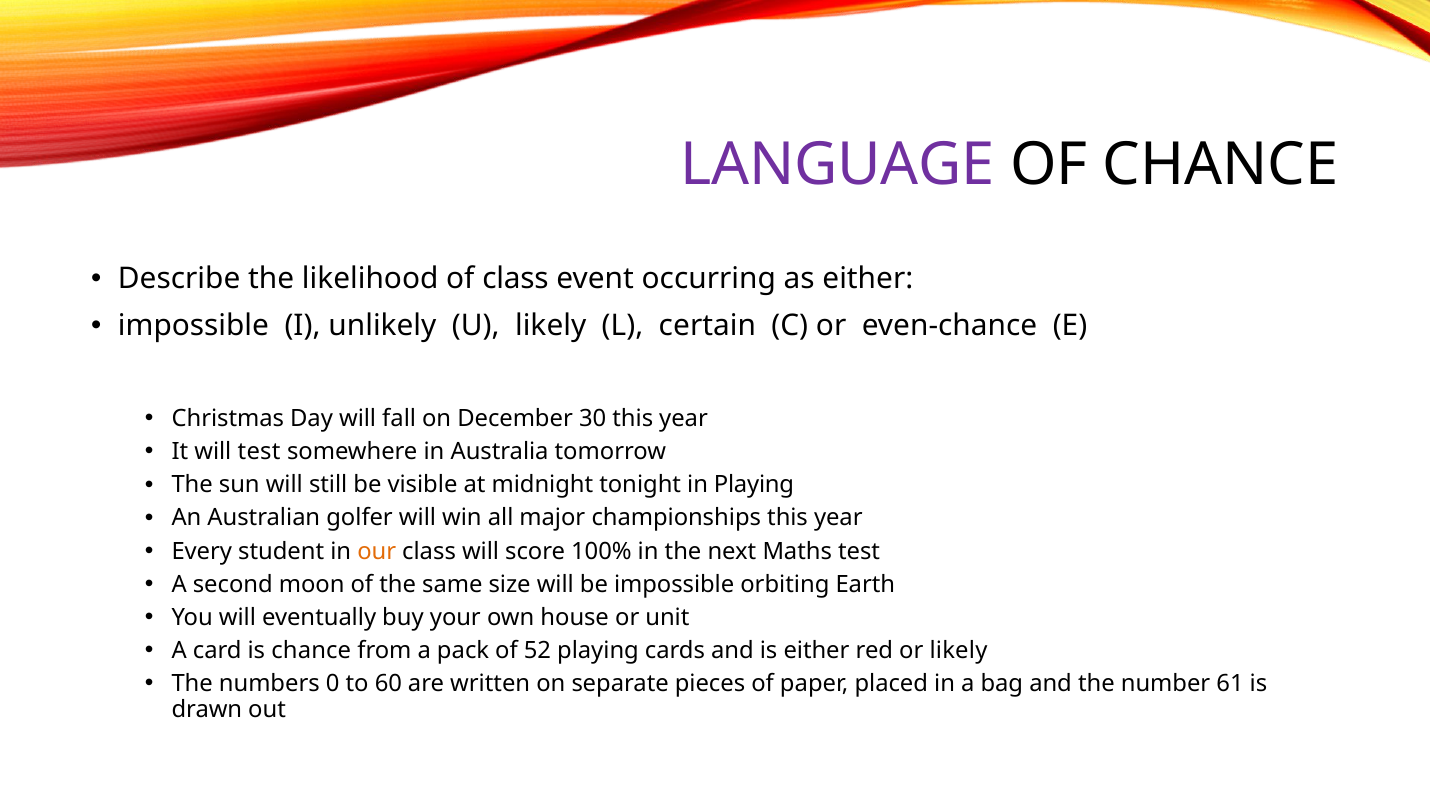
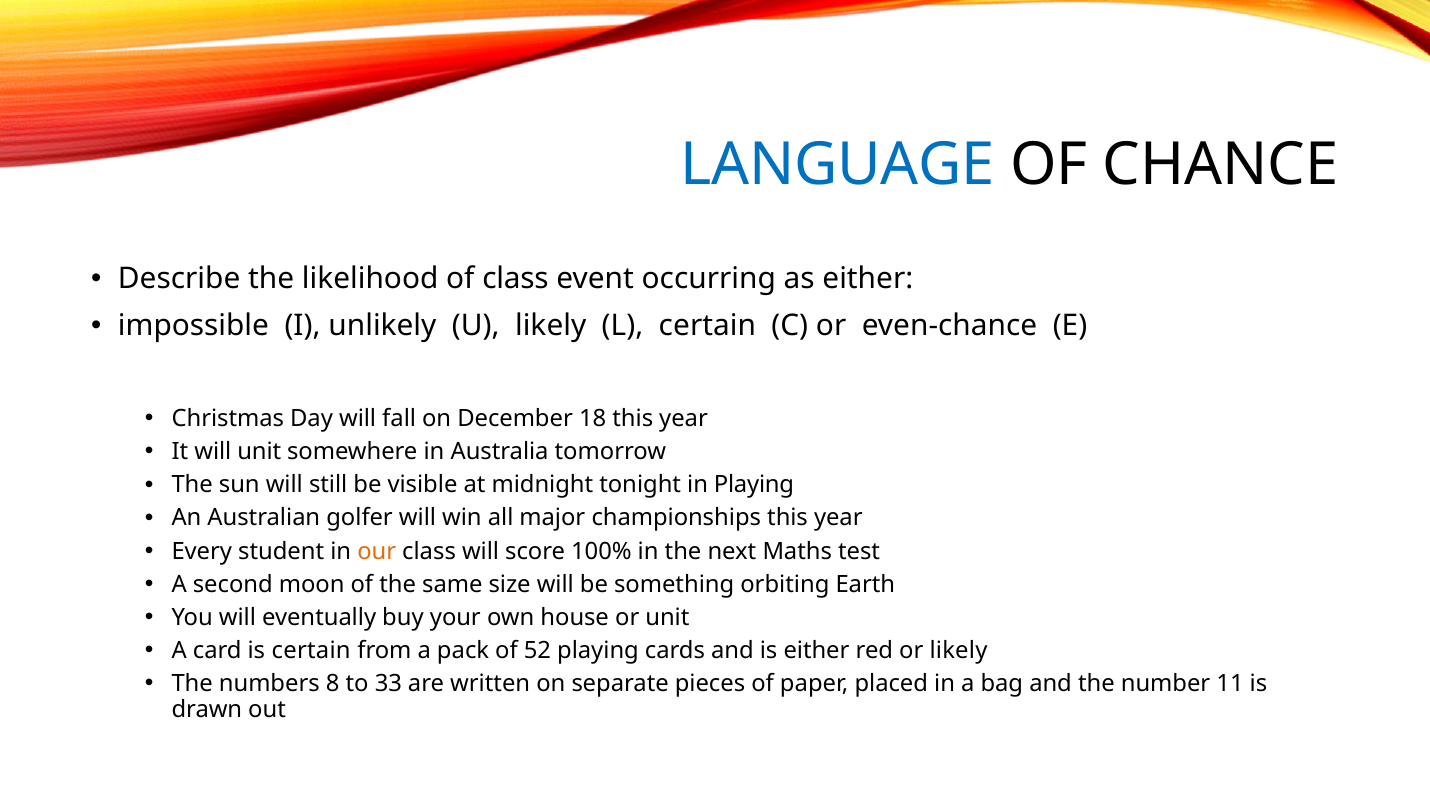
LANGUAGE colour: purple -> blue (838, 165)
30: 30 -> 18 (593, 419)
will test: test -> unit (259, 452)
be impossible: impossible -> something (674, 585)
is chance: chance -> certain (311, 651)
0: 0 -> 8 (333, 684)
60: 60 -> 33 (388, 684)
61: 61 -> 11 (1230, 684)
